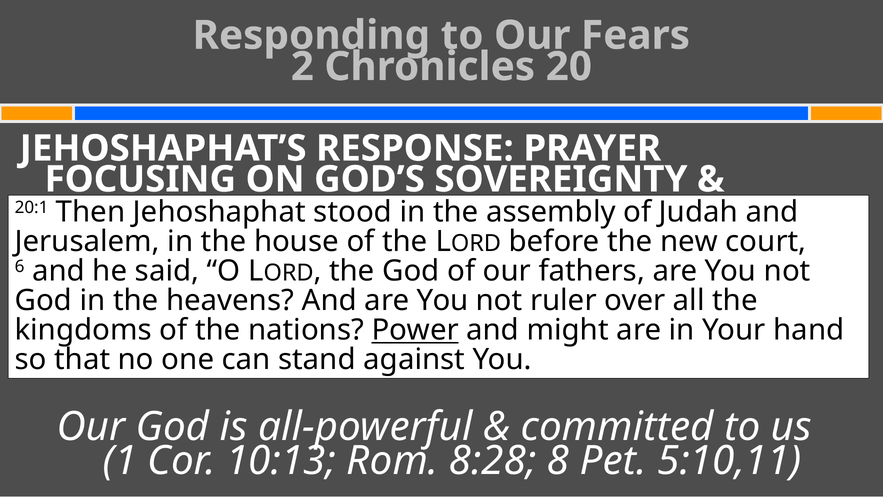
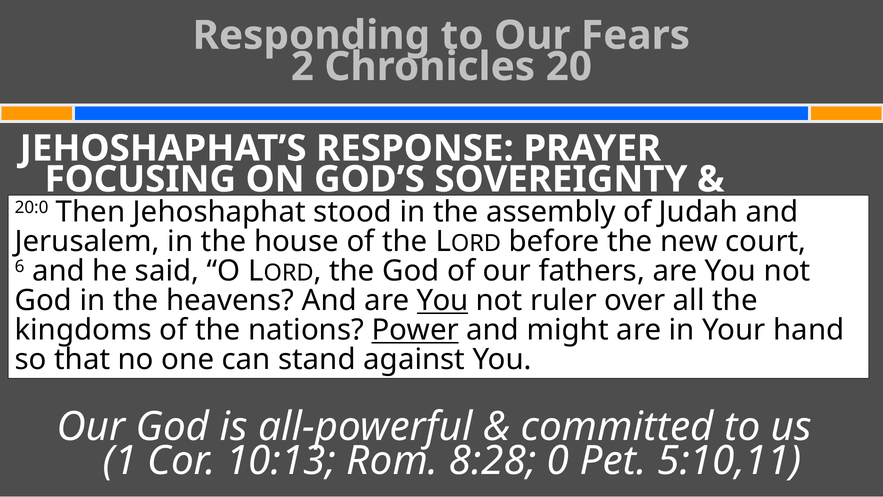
20:1: 20:1 -> 20:0 (32, 207)
You underline: none -> present (443, 300)
8: 8 -> 0 (558, 461)
